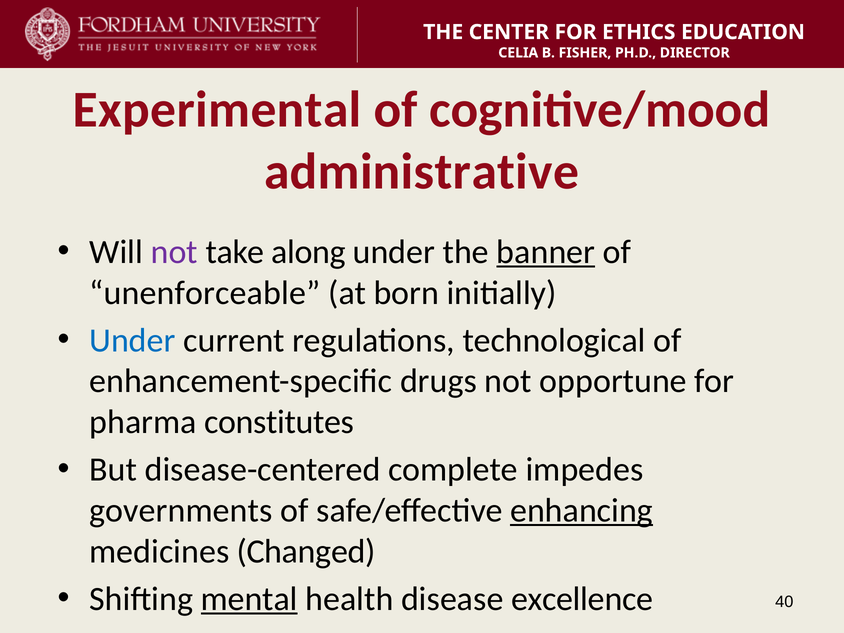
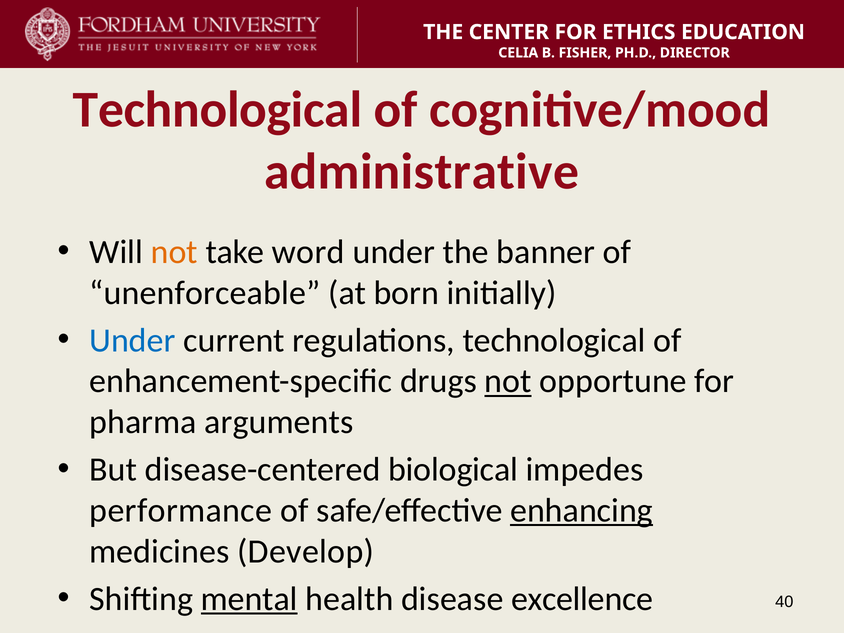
Experimental: Experimental -> Technological (218, 110)
not colour: purple -> orange (174, 252)
along: along -> word (308, 252)
banner underline: present -> none (546, 252)
not underline: none -> present (508, 381)
constitutes: constitutes -> arguments (279, 422)
complete: complete -> biological (453, 470)
governments: governments -> performance (181, 511)
Changed: Changed -> Develop (306, 551)
